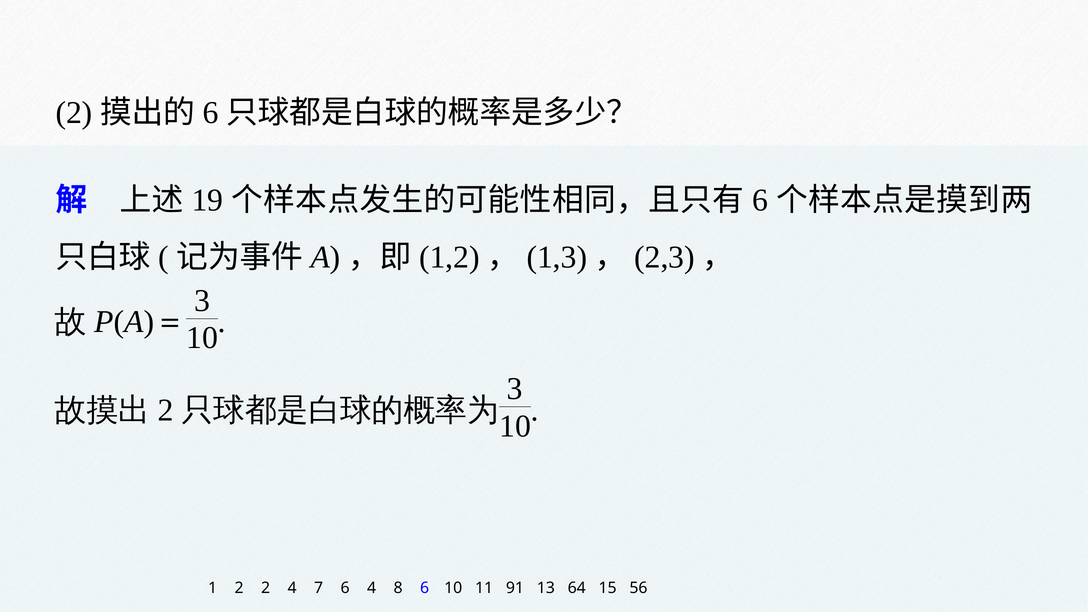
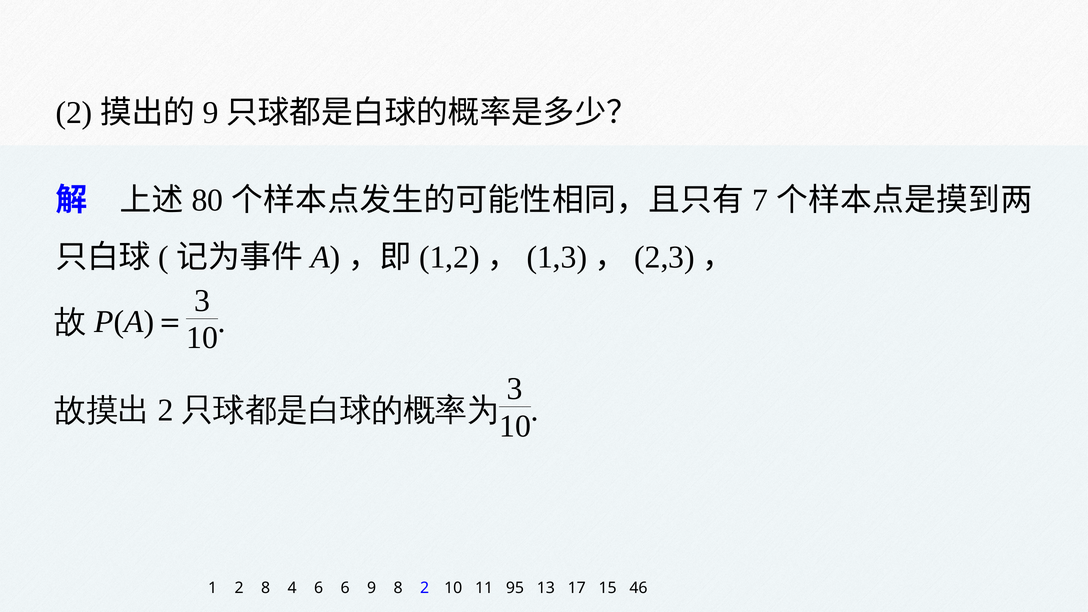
6: 6 -> 9 (211, 113)
19: 19 -> 80 (207, 200)
6: 6 -> 7 (760, 200)
2 2: 2 -> 8 (266, 588)
4 7: 7 -> 6 (319, 588)
6 4: 4 -> 9 (372, 588)
8 6: 6 -> 2 (425, 588)
91: 91 -> 95 (515, 588)
64: 64 -> 17 (577, 588)
56: 56 -> 46 (639, 588)
